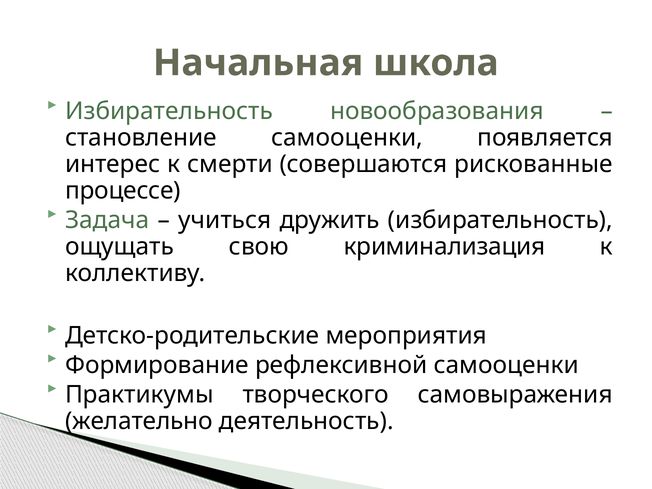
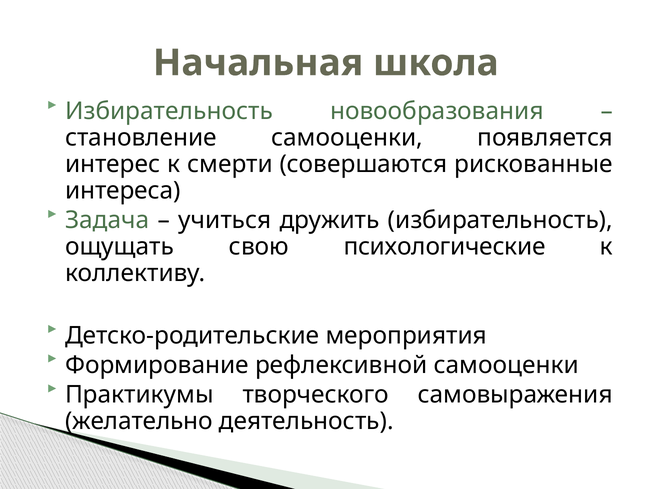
процессе: процессе -> интереса (123, 191)
криминализация: криминализация -> психологические (445, 247)
